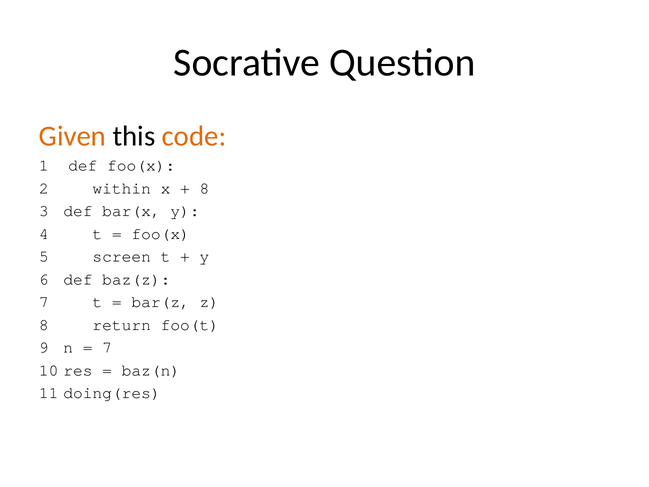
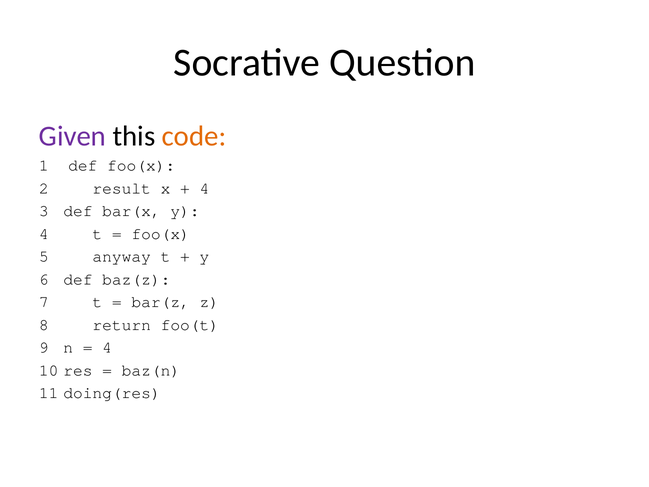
Given colour: orange -> purple (72, 136)
within: within -> result (122, 188)
8: 8 -> 4 (204, 188)
screen: screen -> anyway (122, 256)
7: 7 -> 4 (107, 347)
